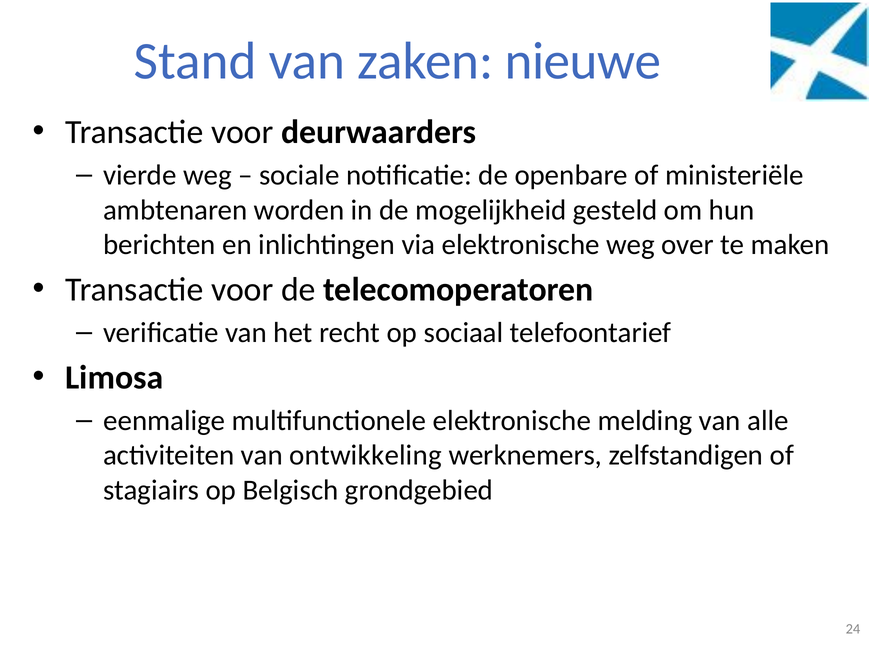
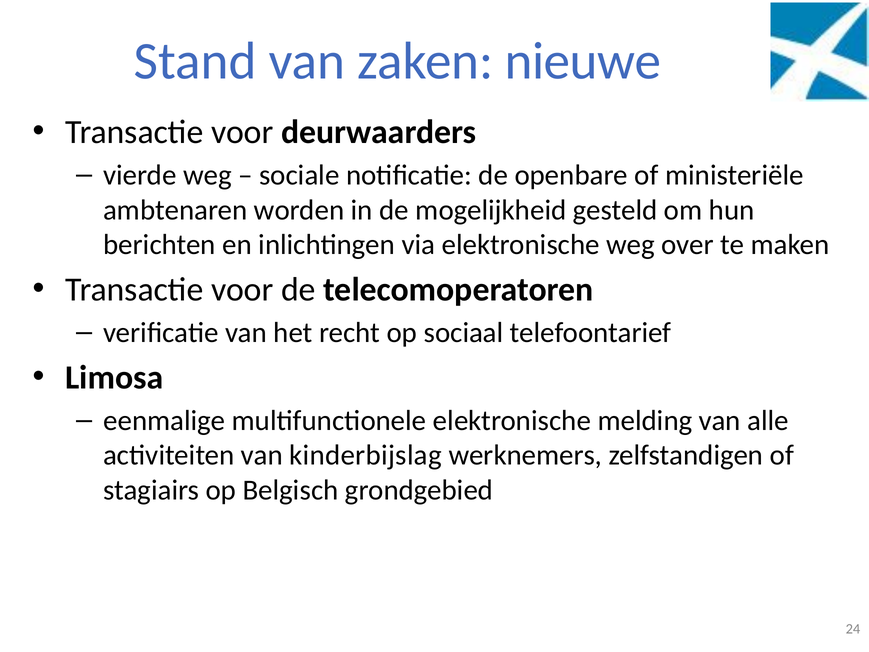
ontwikkeling: ontwikkeling -> kinderbijslag (366, 455)
